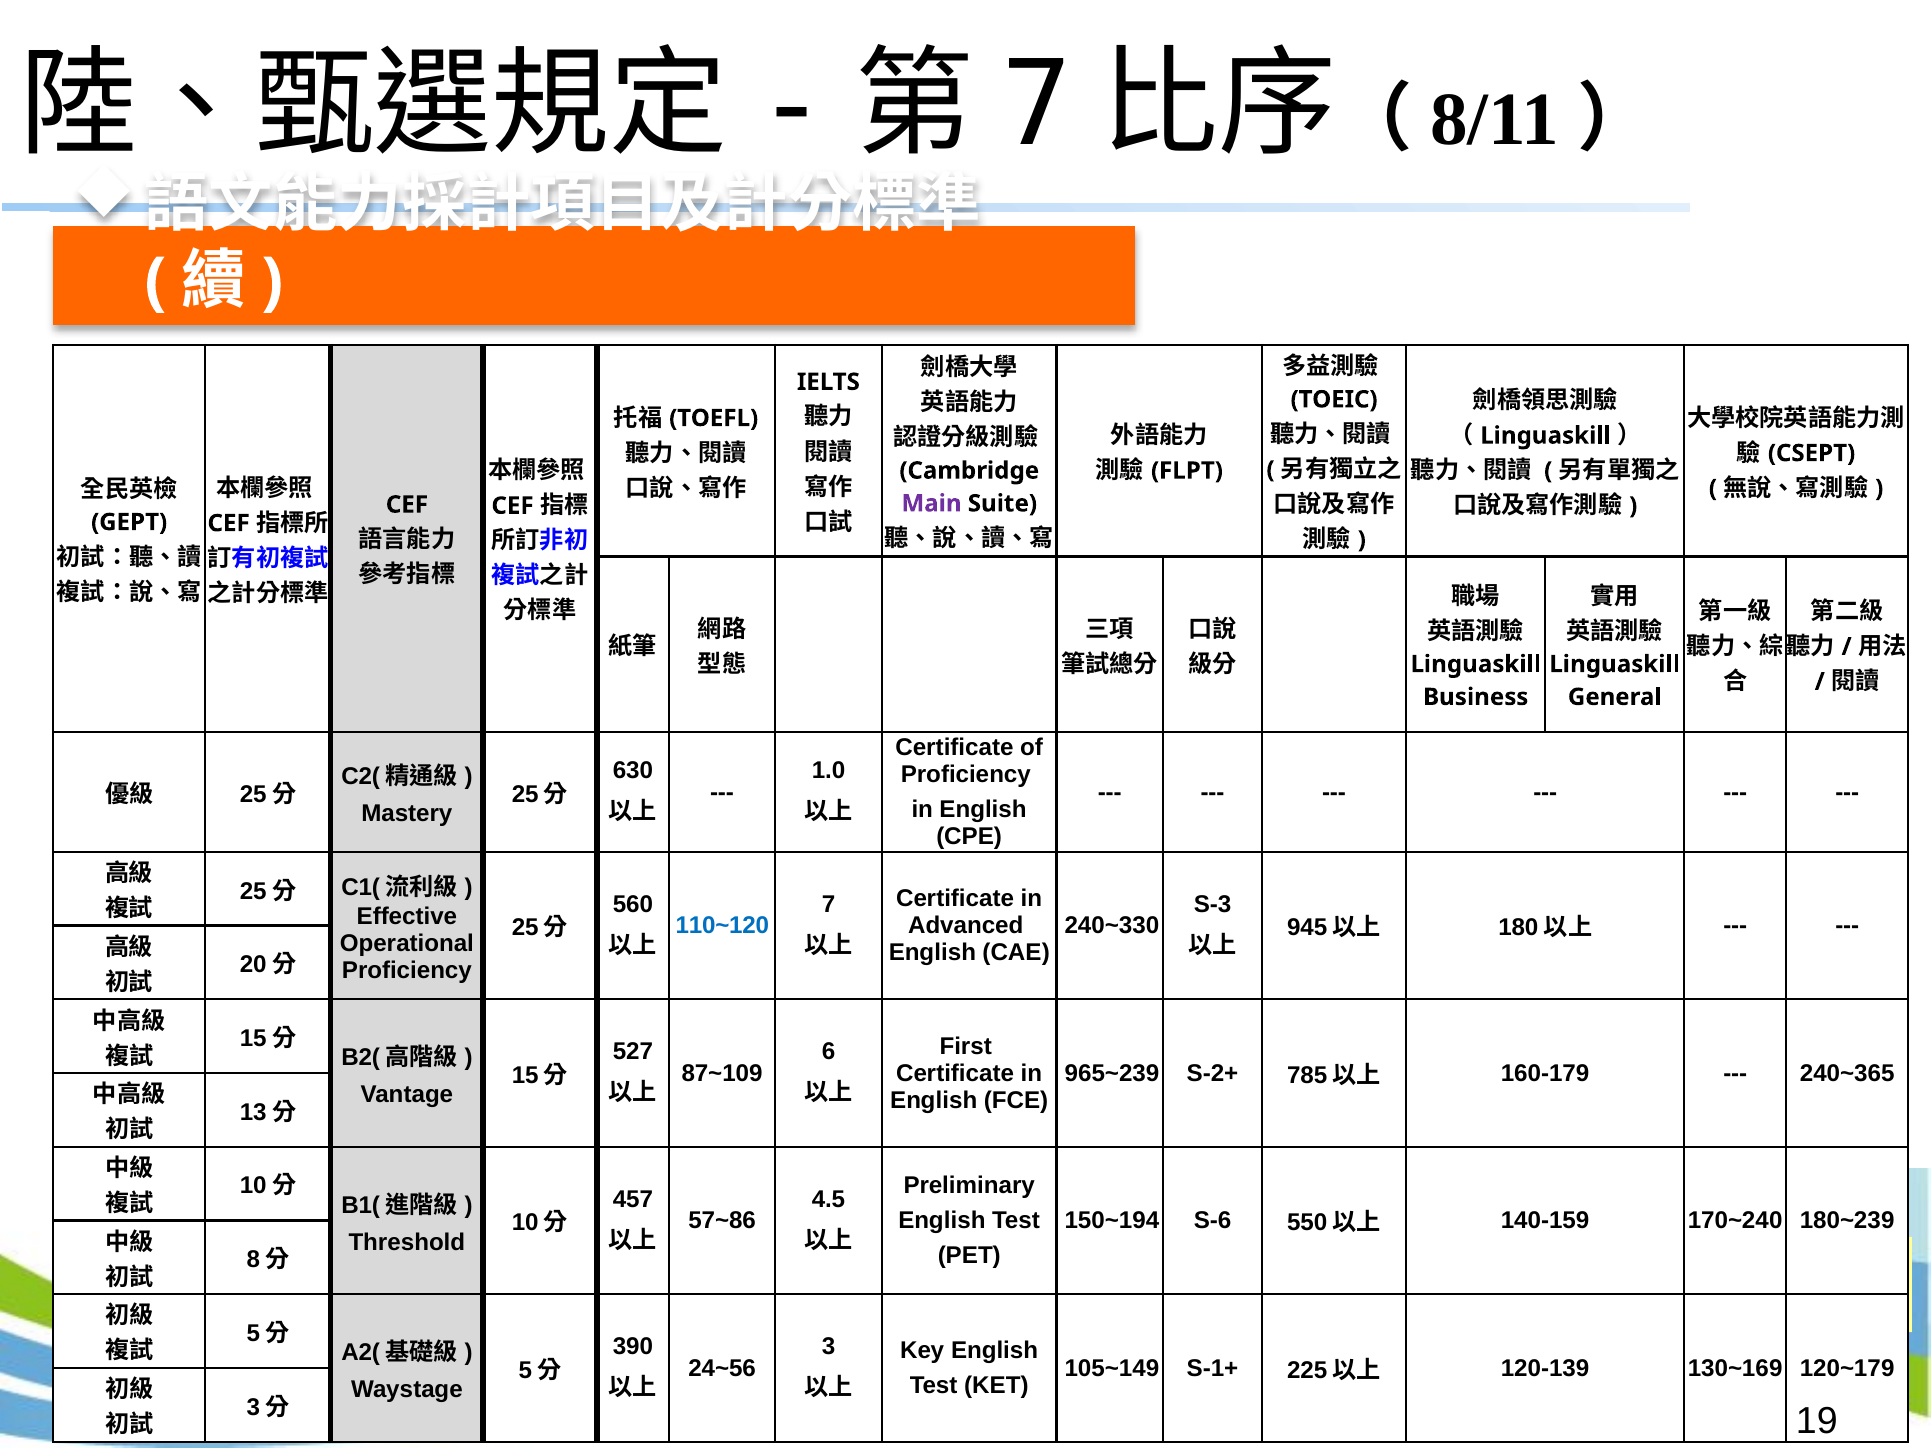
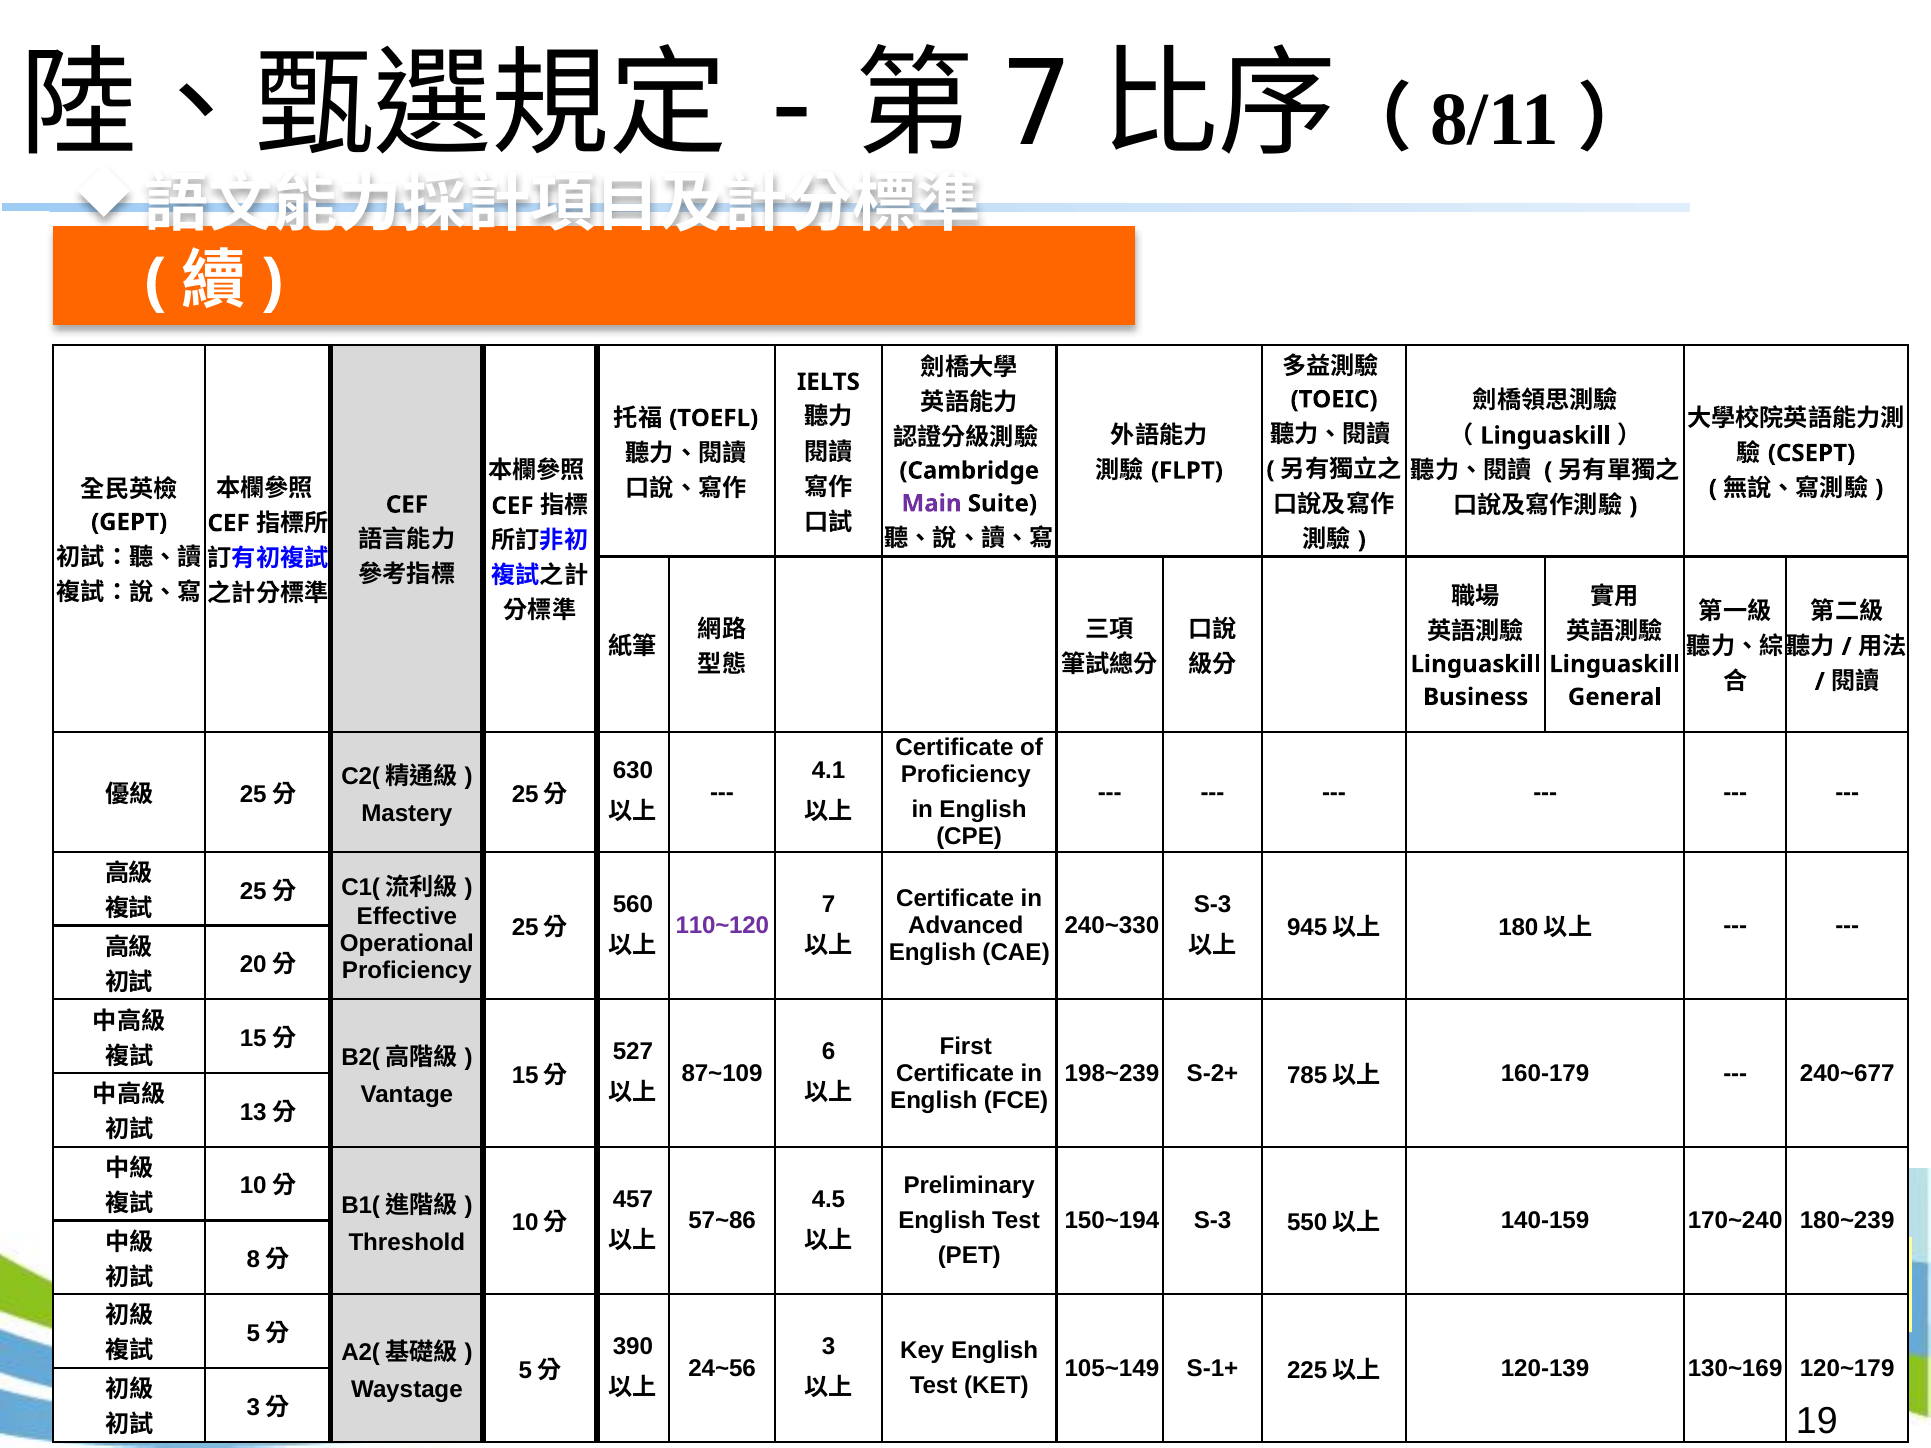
1.0: 1.0 -> 4.1 (829, 771)
110~120 colour: blue -> purple (722, 926)
965~239: 965~239 -> 198~239 (1112, 1074)
240~365: 240~365 -> 240~677 (1847, 1074)
150~194 S-6: S-6 -> S-3 (1213, 1221)
